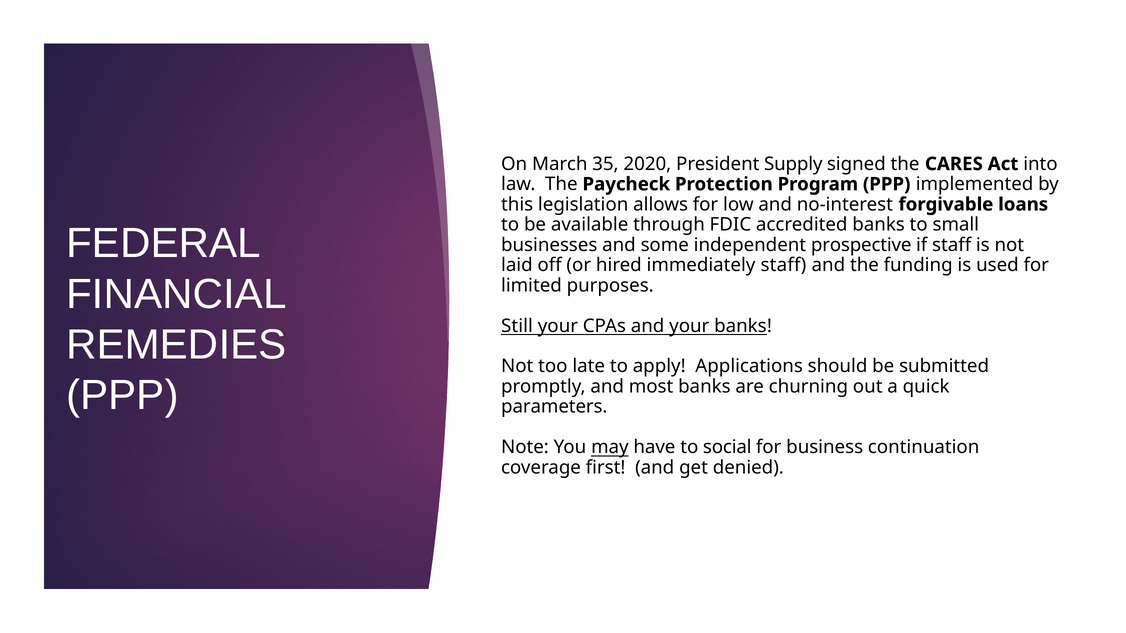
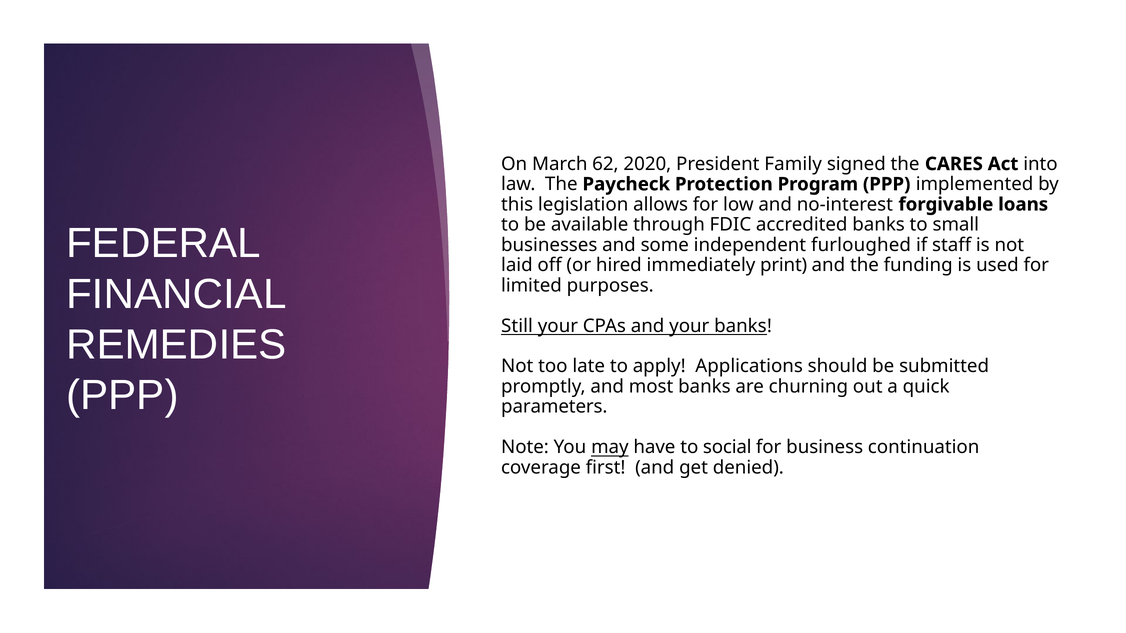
35: 35 -> 62 (605, 164)
Supply: Supply -> Family (793, 164)
prospective: prospective -> furloughed (861, 245)
immediately staff: staff -> print (784, 265)
